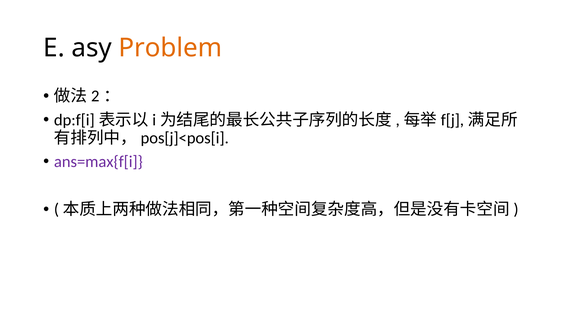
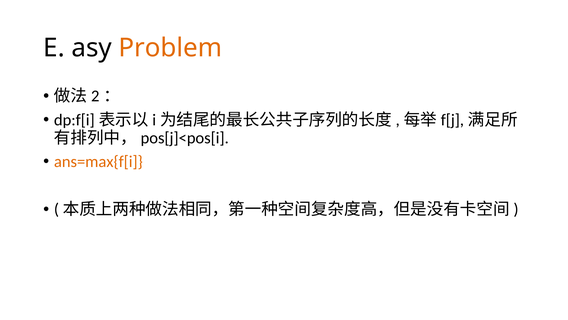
ans=max{f[i colour: purple -> orange (98, 162)
